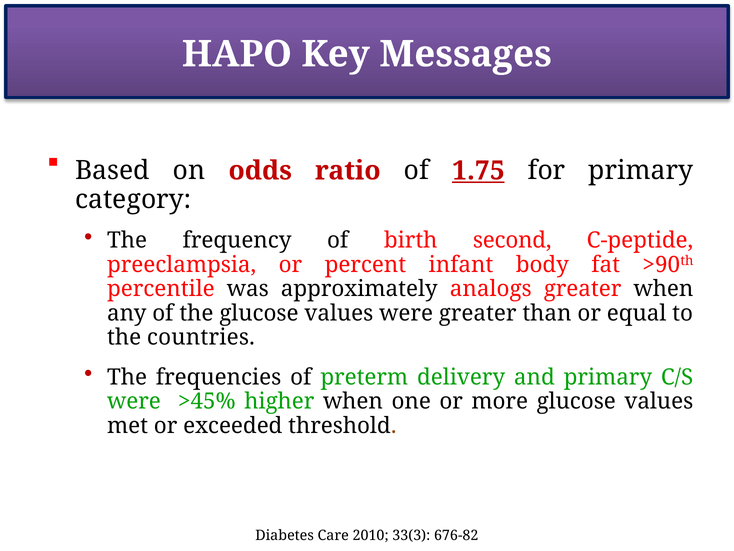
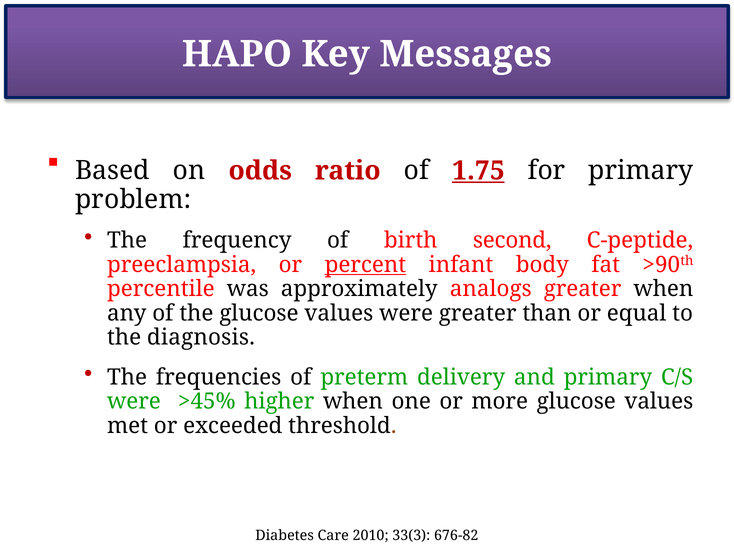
category: category -> problem (133, 199)
percent underline: none -> present (365, 265)
countries: countries -> diagnosis (201, 337)
